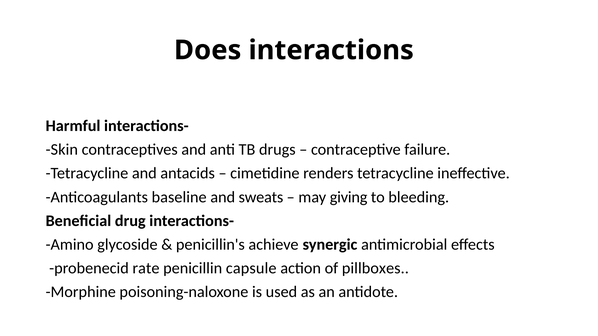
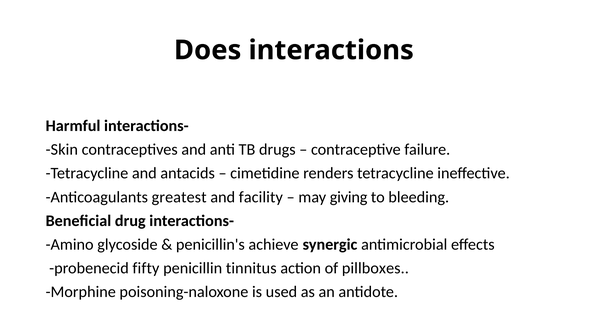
baseline: baseline -> greatest (179, 197)
sweats: sweats -> facility (261, 197)
rate: rate -> fifty (146, 268)
capsule: capsule -> tinnitus (251, 268)
